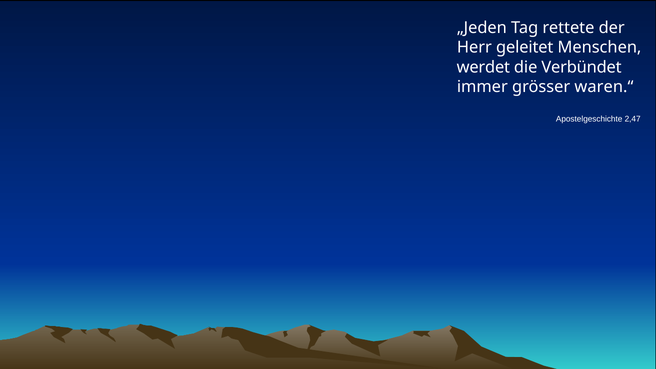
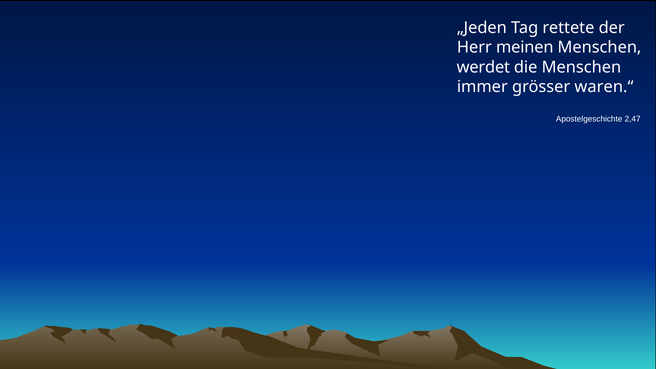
geleitet: geleitet -> meinen (525, 48)
die Verbündet: Verbündet -> Menschen (581, 67)
